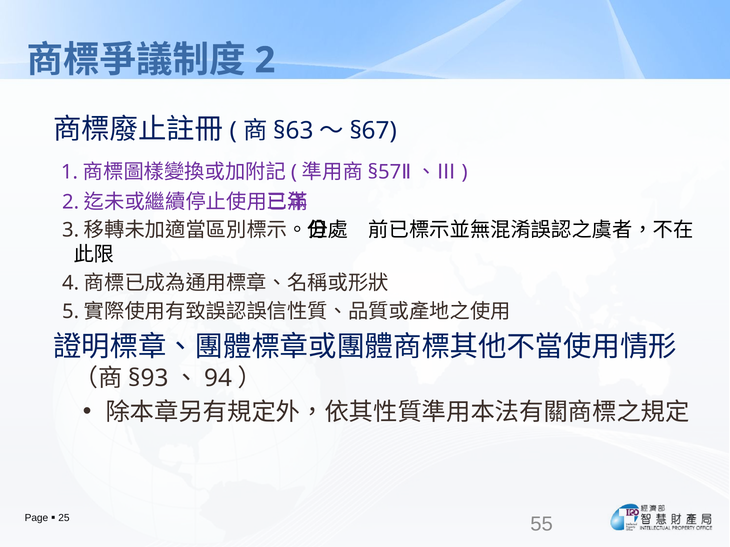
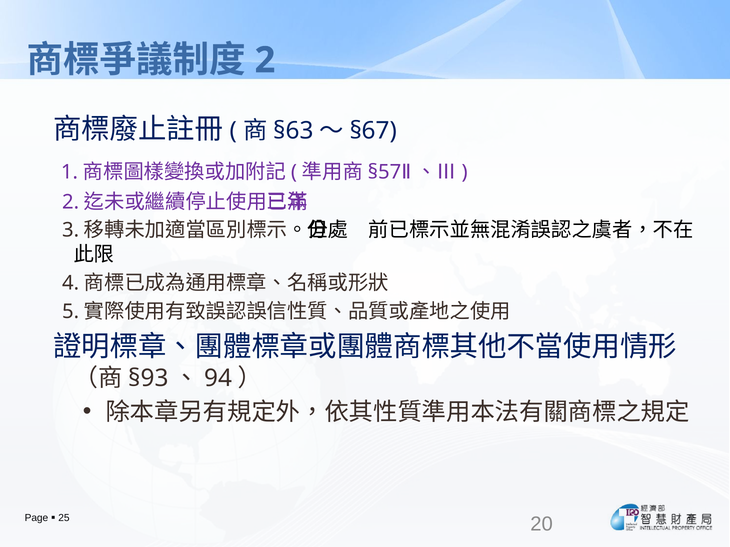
55: 55 -> 20 (542, 525)
